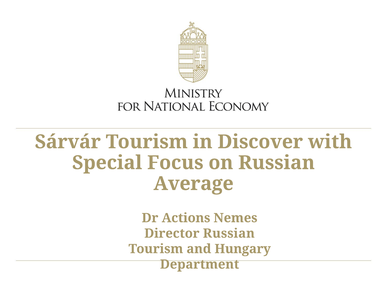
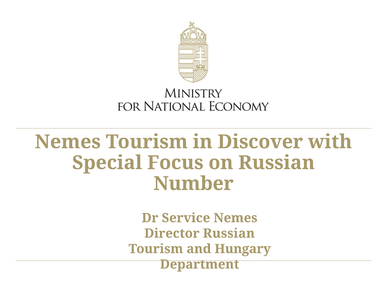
Sárvár: Sárvár -> Nemes (68, 142)
Average: Average -> Number (194, 184)
Actions: Actions -> Service (186, 218)
